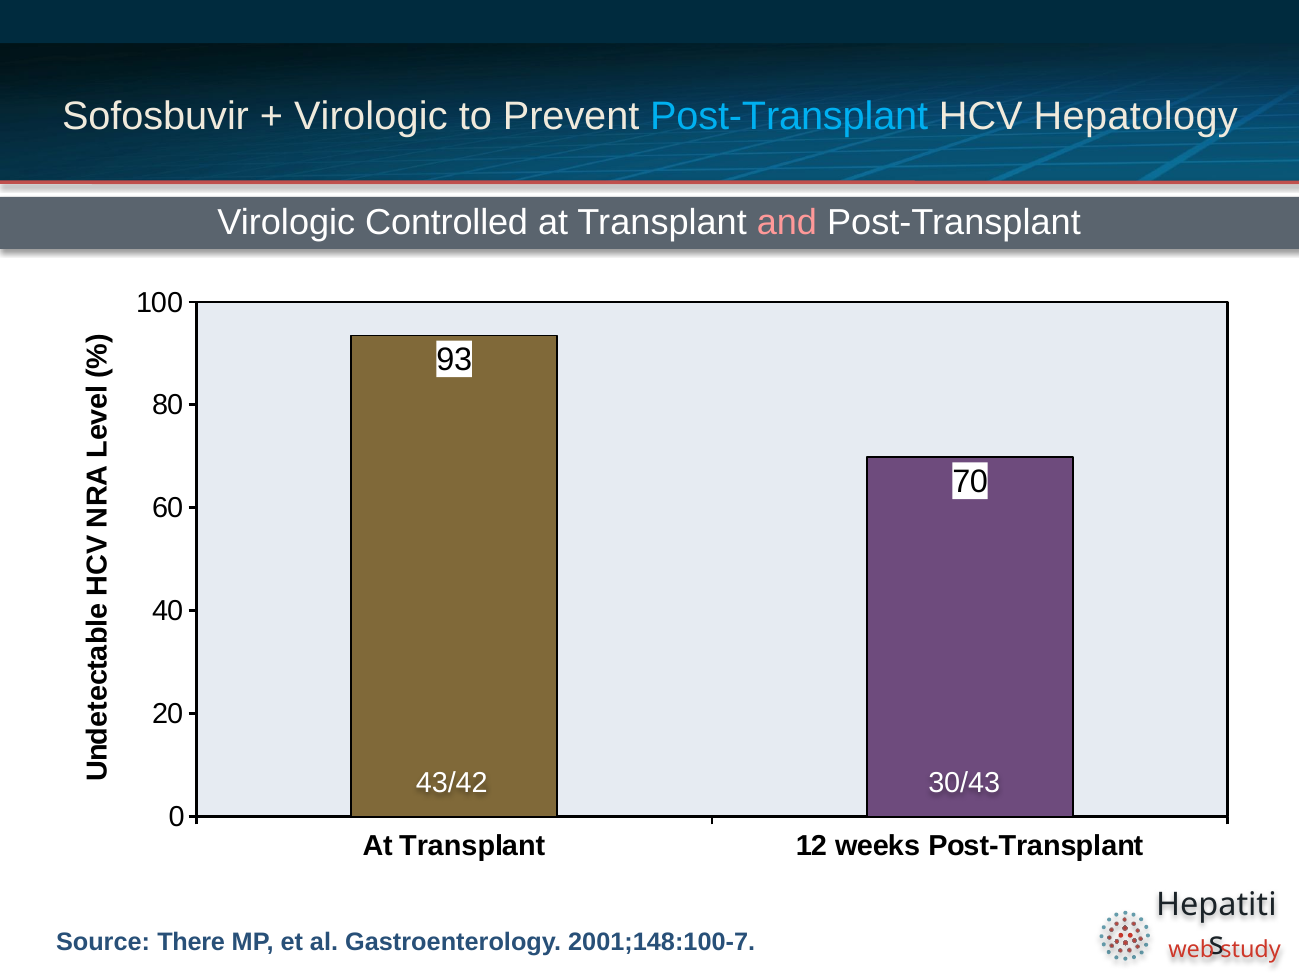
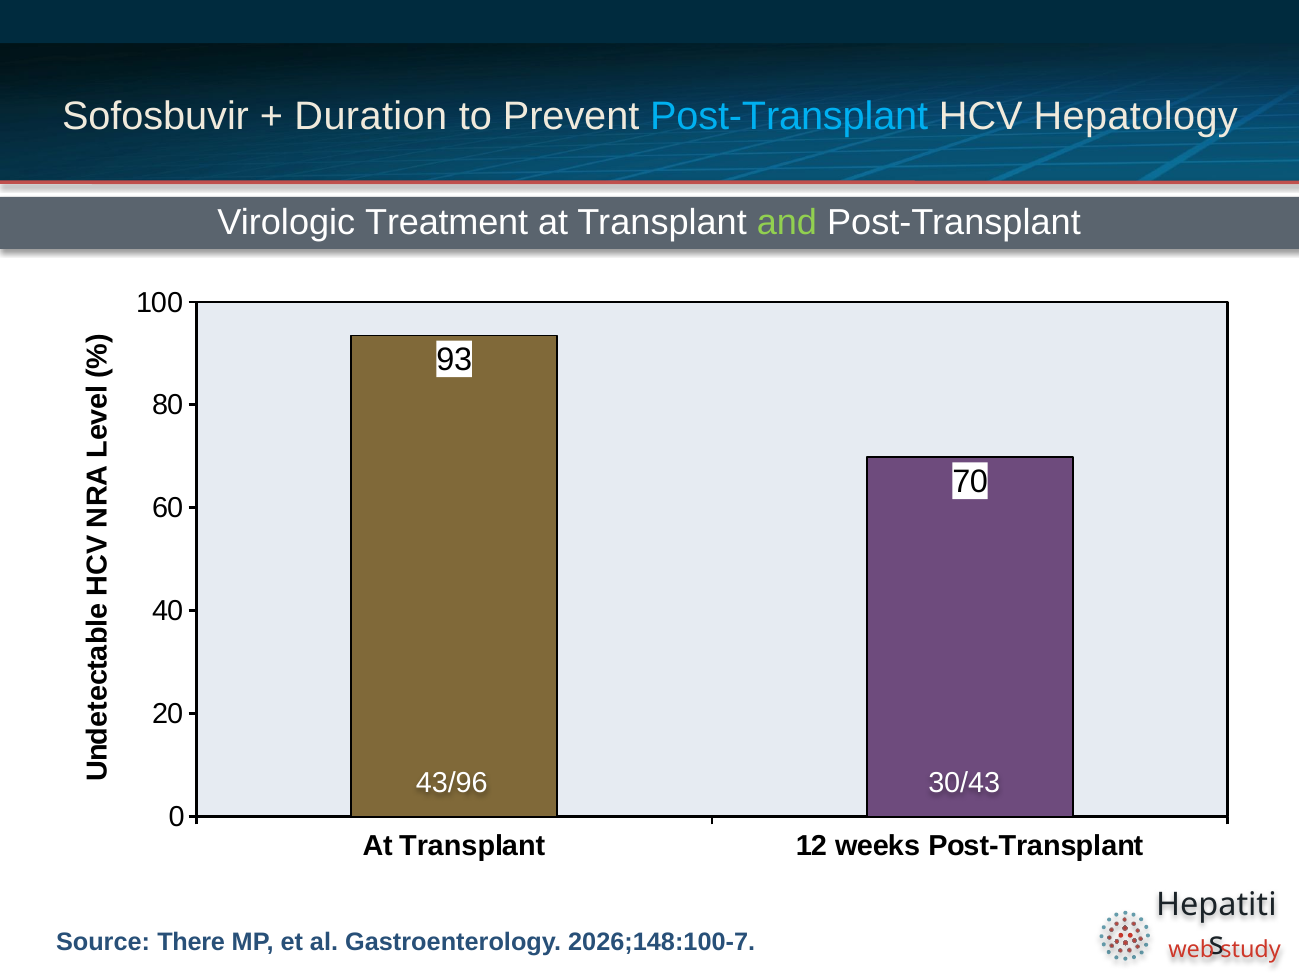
Virologic: Virologic -> Duration (371, 116)
Controlled: Controlled -> Treatment (447, 223)
and colour: pink -> light green (787, 223)
43/42: 43/42 -> 43/96 (452, 783)
2001;148:100-7: 2001;148:100-7 -> 2026;148:100-7 (662, 942)
